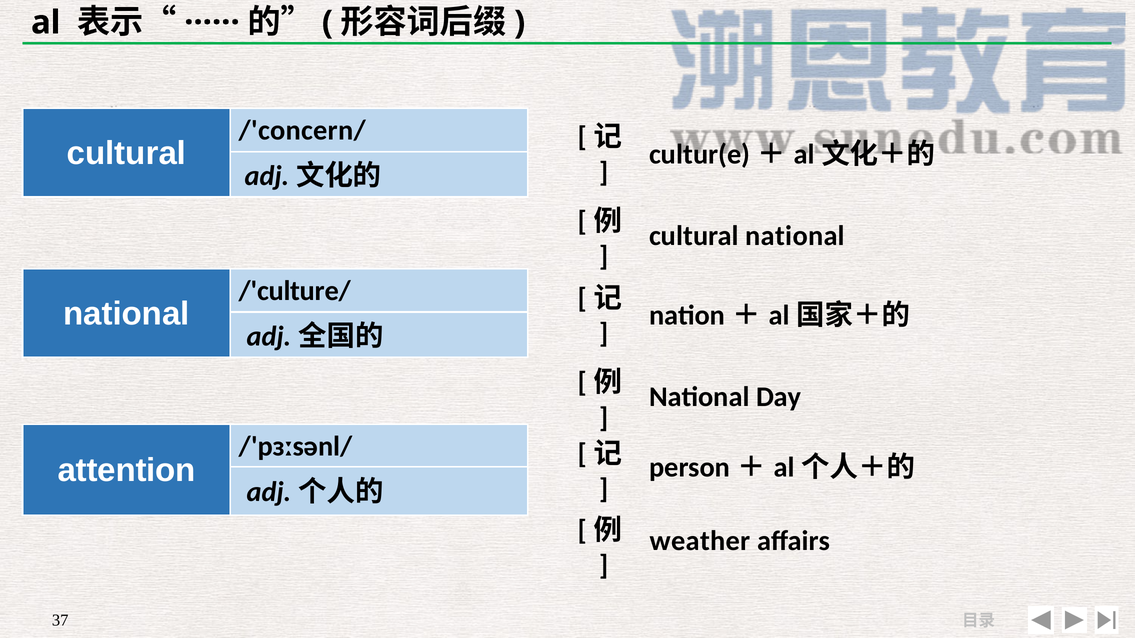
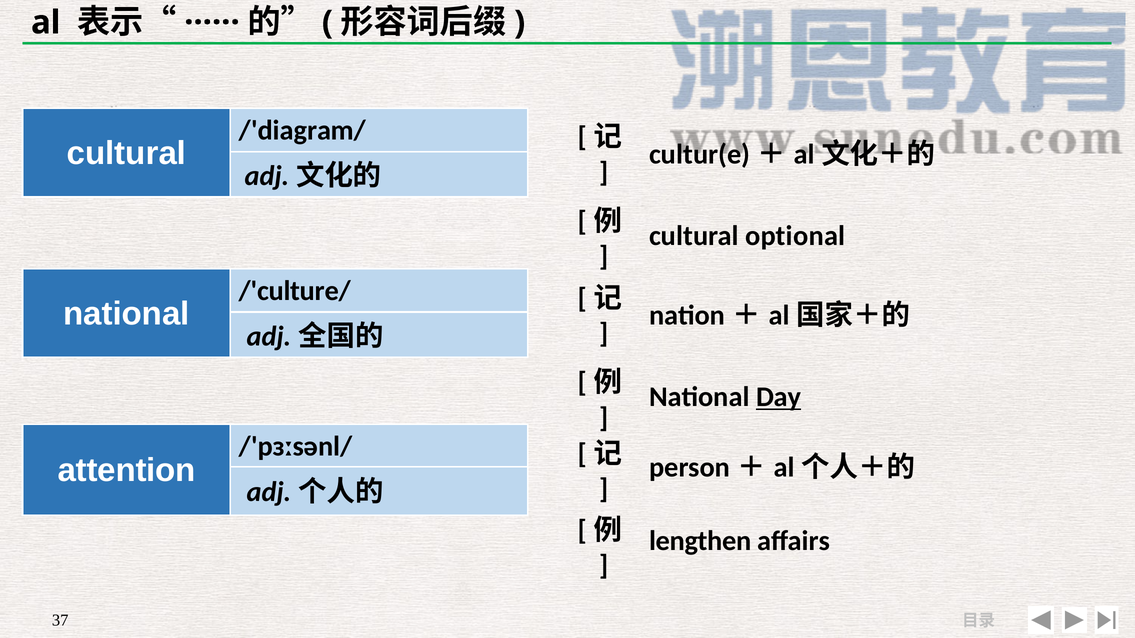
/'concern/: /'concern/ -> /'diagram/ (303, 130)
cultural national: national -> optional (795, 236)
Day underline: none -> present (778, 397)
weather: weather -> lengthen (700, 541)
